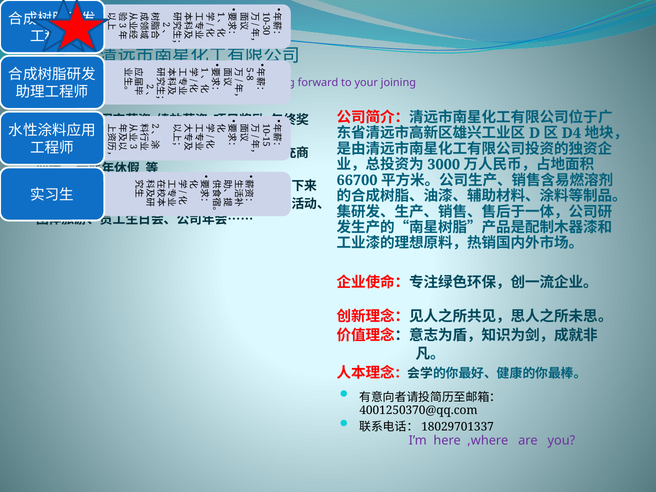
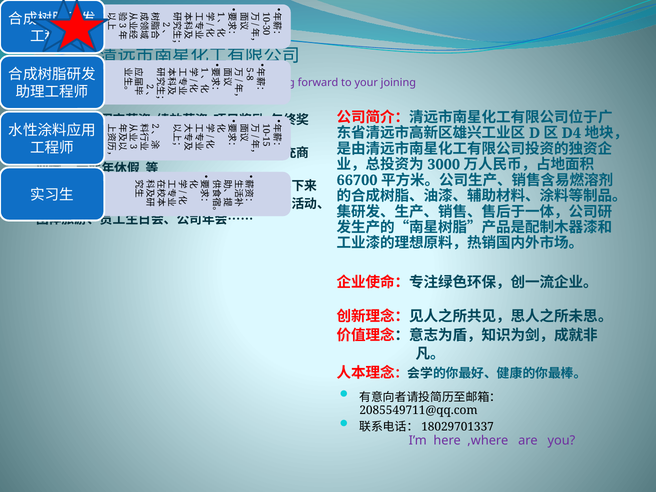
4001250370@qq.com: 4001250370@qq.com -> 2085549711@qq.com (418, 410)
